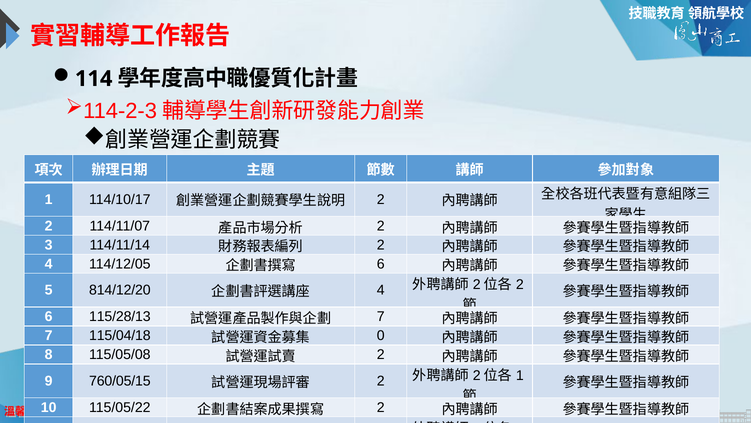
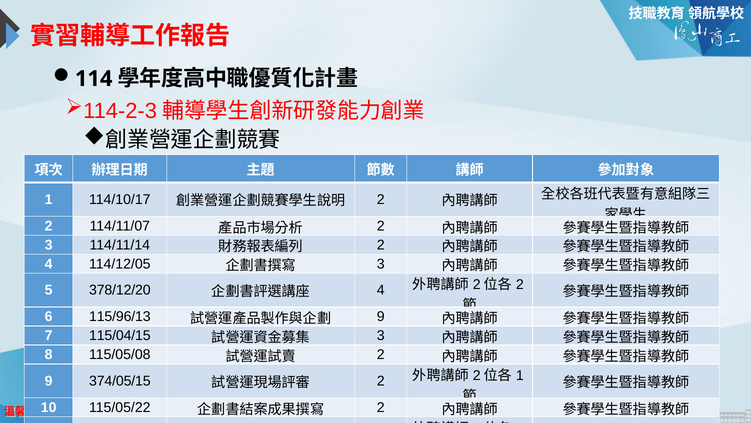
6: 6 -> 3 (381, 264)
814/12/20: 814/12/20 -> 378/12/20 (120, 290)
115/28/13: 115/28/13 -> 115/96/13 (120, 316)
7: 7 -> 9 (381, 316)
115/04/18: 115/04/18 -> 115/04/15 (120, 335)
0: 0 -> 3 (381, 335)
760/05/15: 760/05/15 -> 374/05/15 (120, 381)
